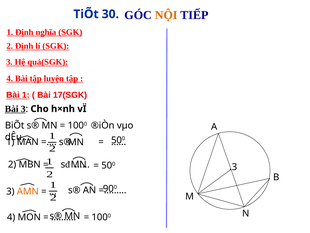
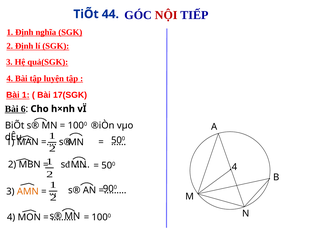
30: 30 -> 44 (110, 14)
NỘI colour: orange -> red (166, 15)
Bài 3: 3 -> 6 (23, 109)
.3: .3 -> .4 (233, 167)
